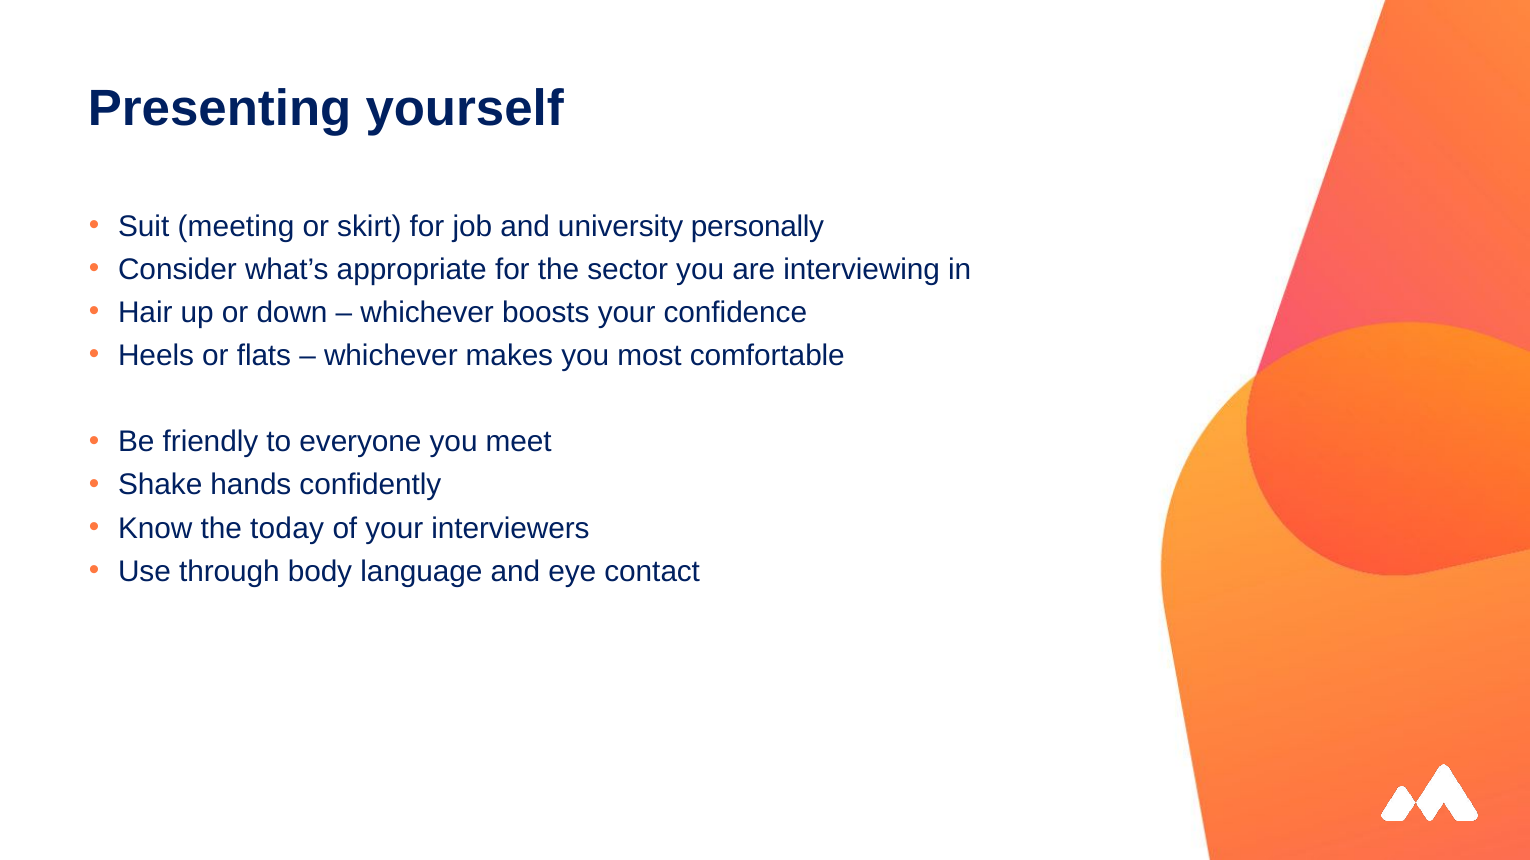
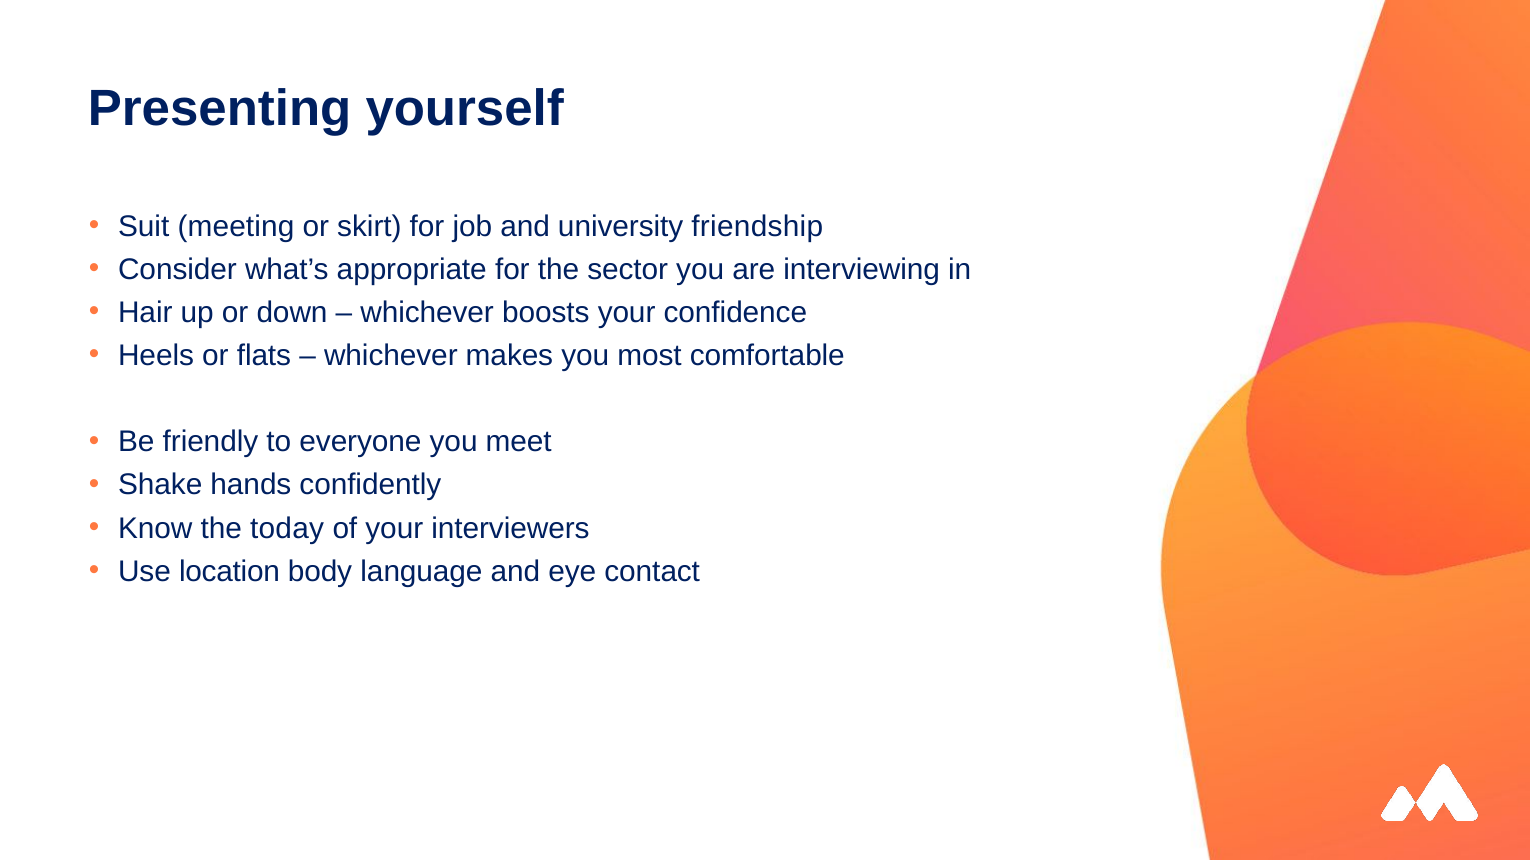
personally: personally -> friendship (757, 226)
through: through -> location (230, 572)
